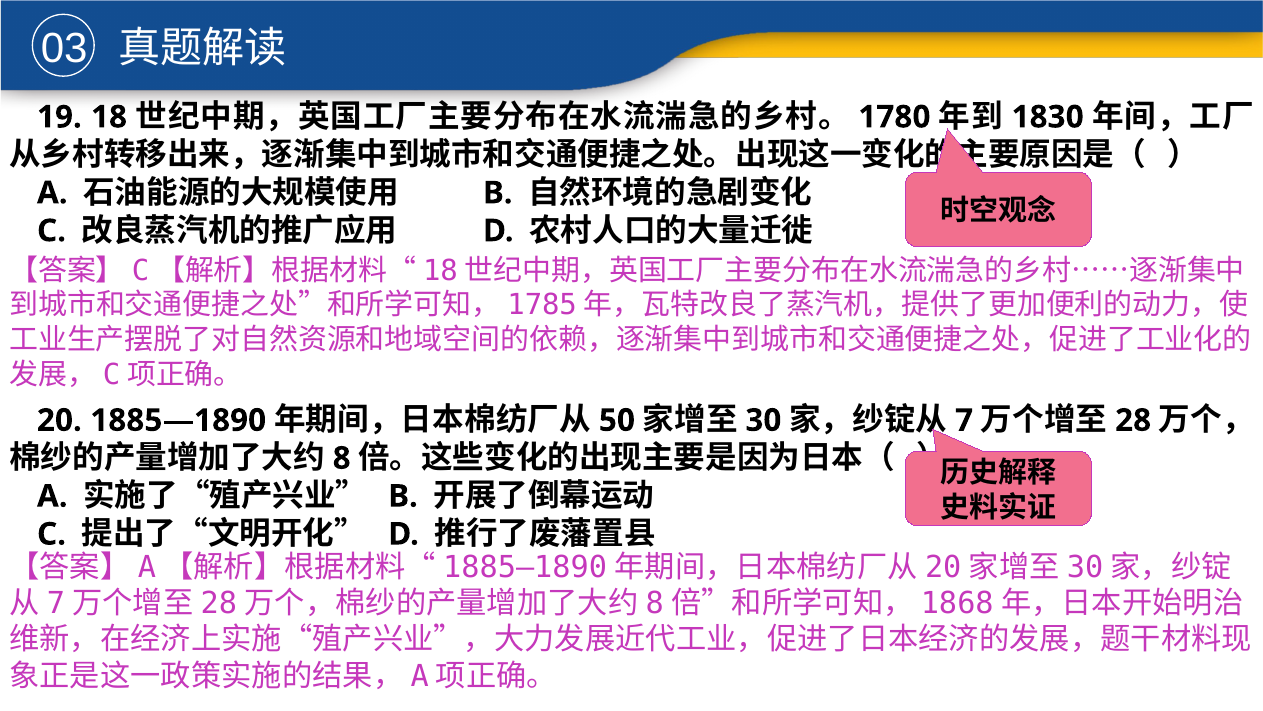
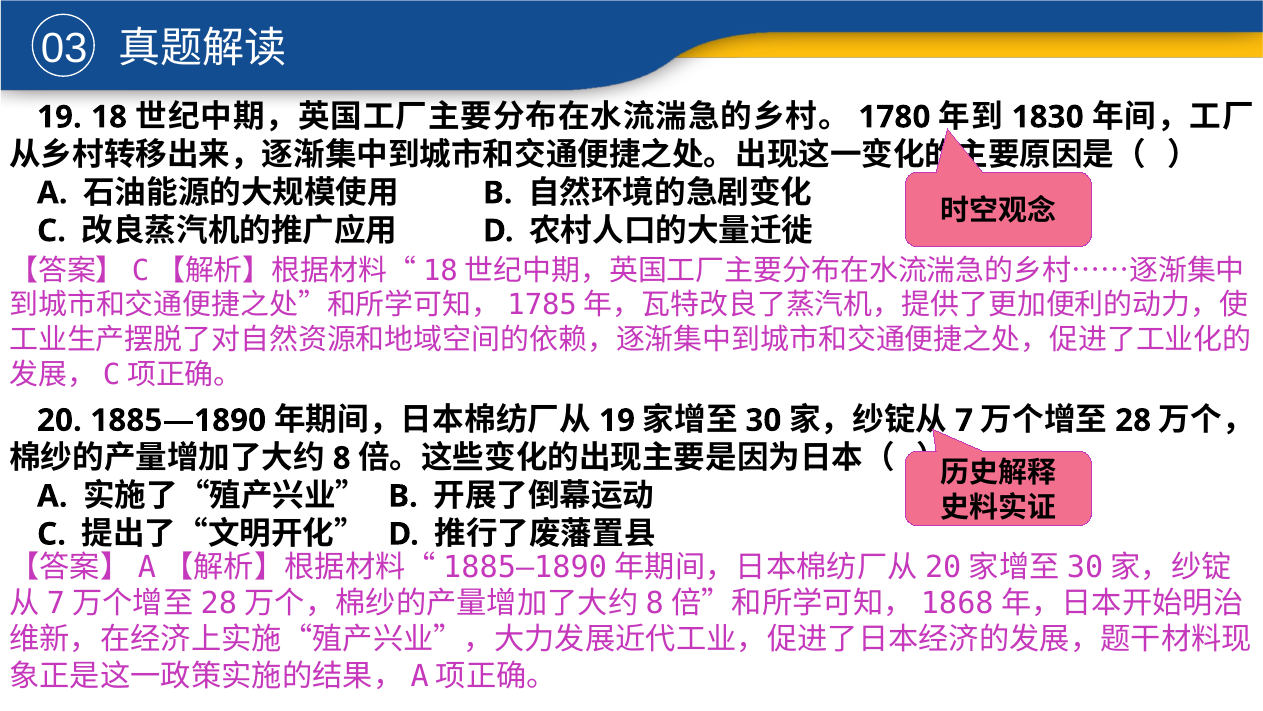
50: 50 -> 19 (617, 420)
